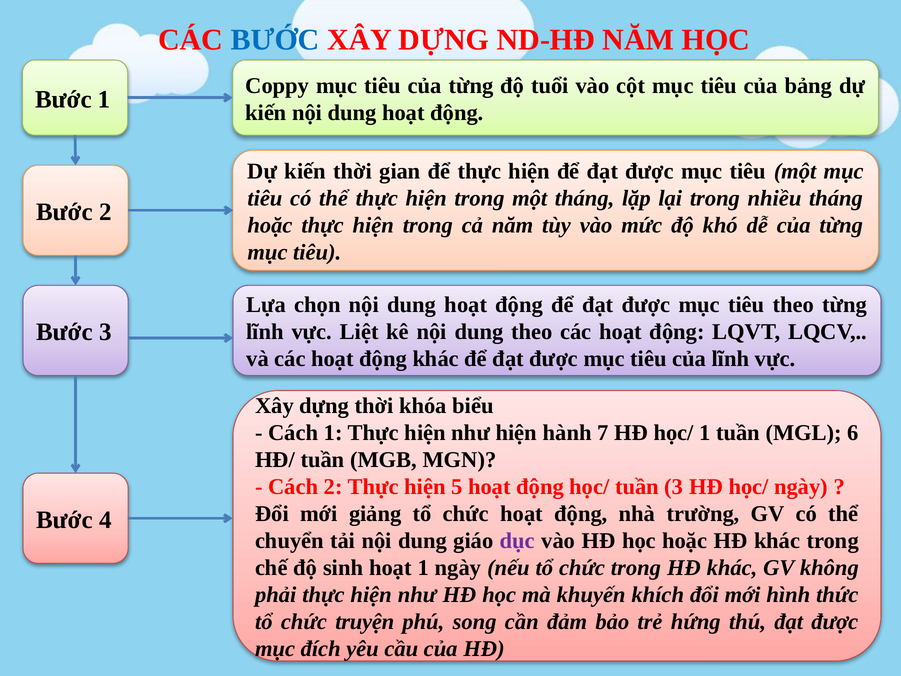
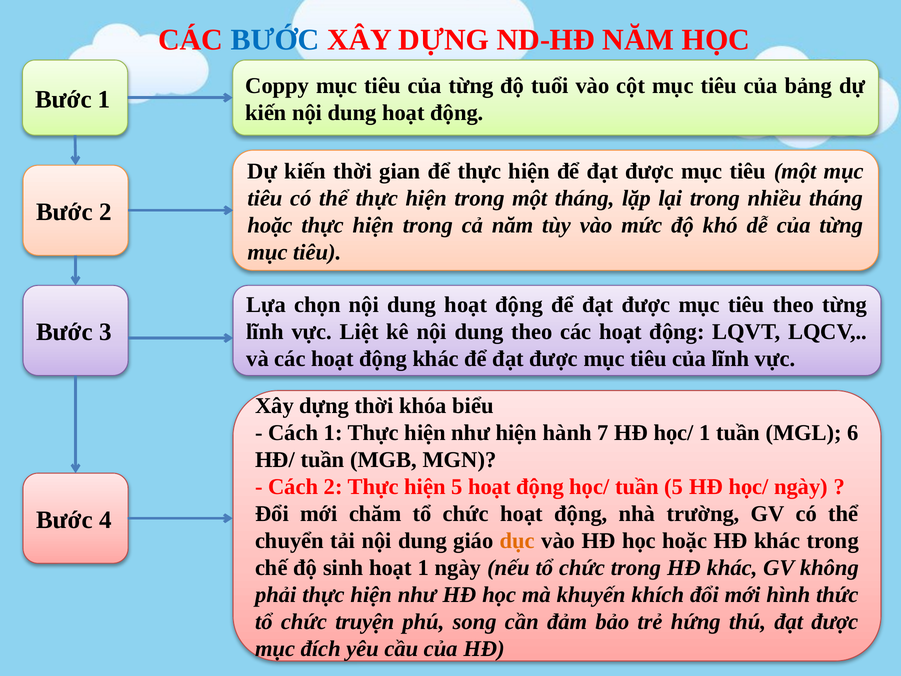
tuần 3: 3 -> 5 (674, 487)
giảng: giảng -> chăm (375, 514)
dục colour: purple -> orange (517, 541)
